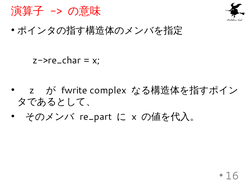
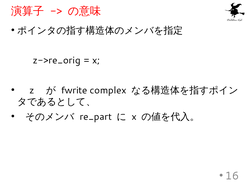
z->re_char: z->re_char -> z->re_orig (57, 60)
